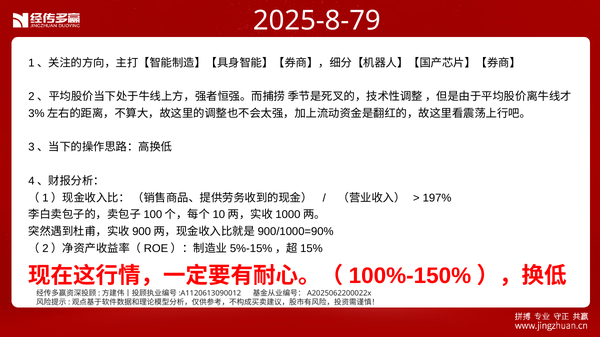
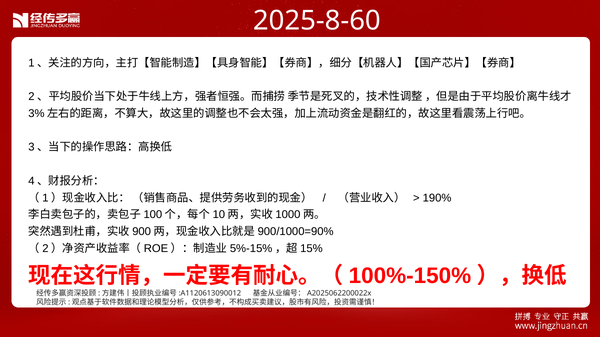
2025-8-79: 2025-8-79 -> 2025-8-60 (317, 21)
197%: 197% -> 190% (437, 198)
